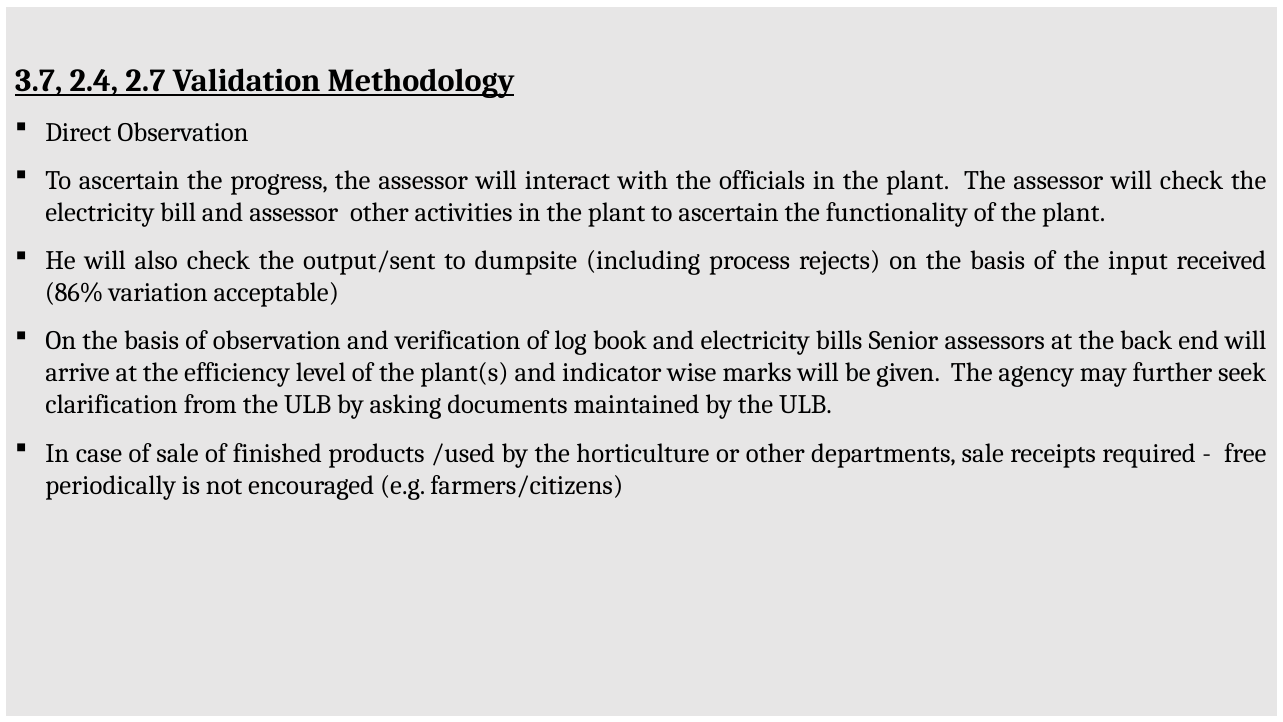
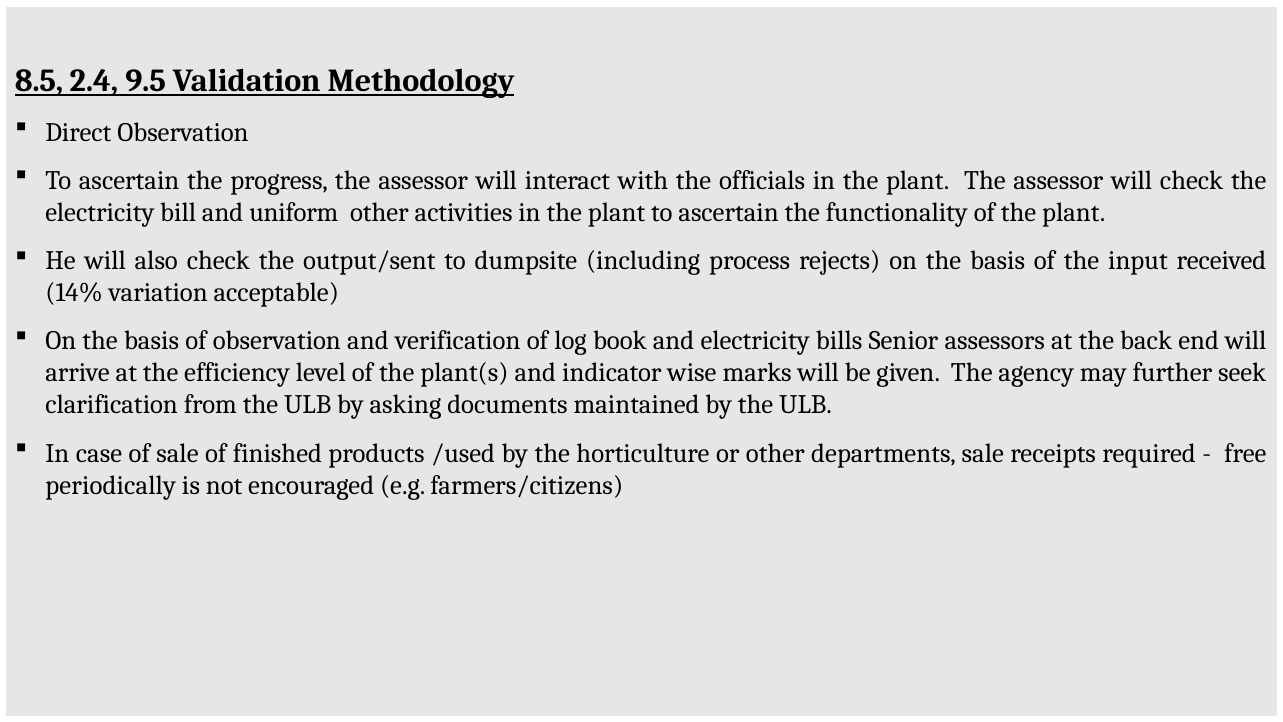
3.7: 3.7 -> 8.5 (39, 81)
2.7: 2.7 -> 9.5 (146, 81)
and assessor: assessor -> uniform (294, 212)
86%: 86% -> 14% (74, 293)
